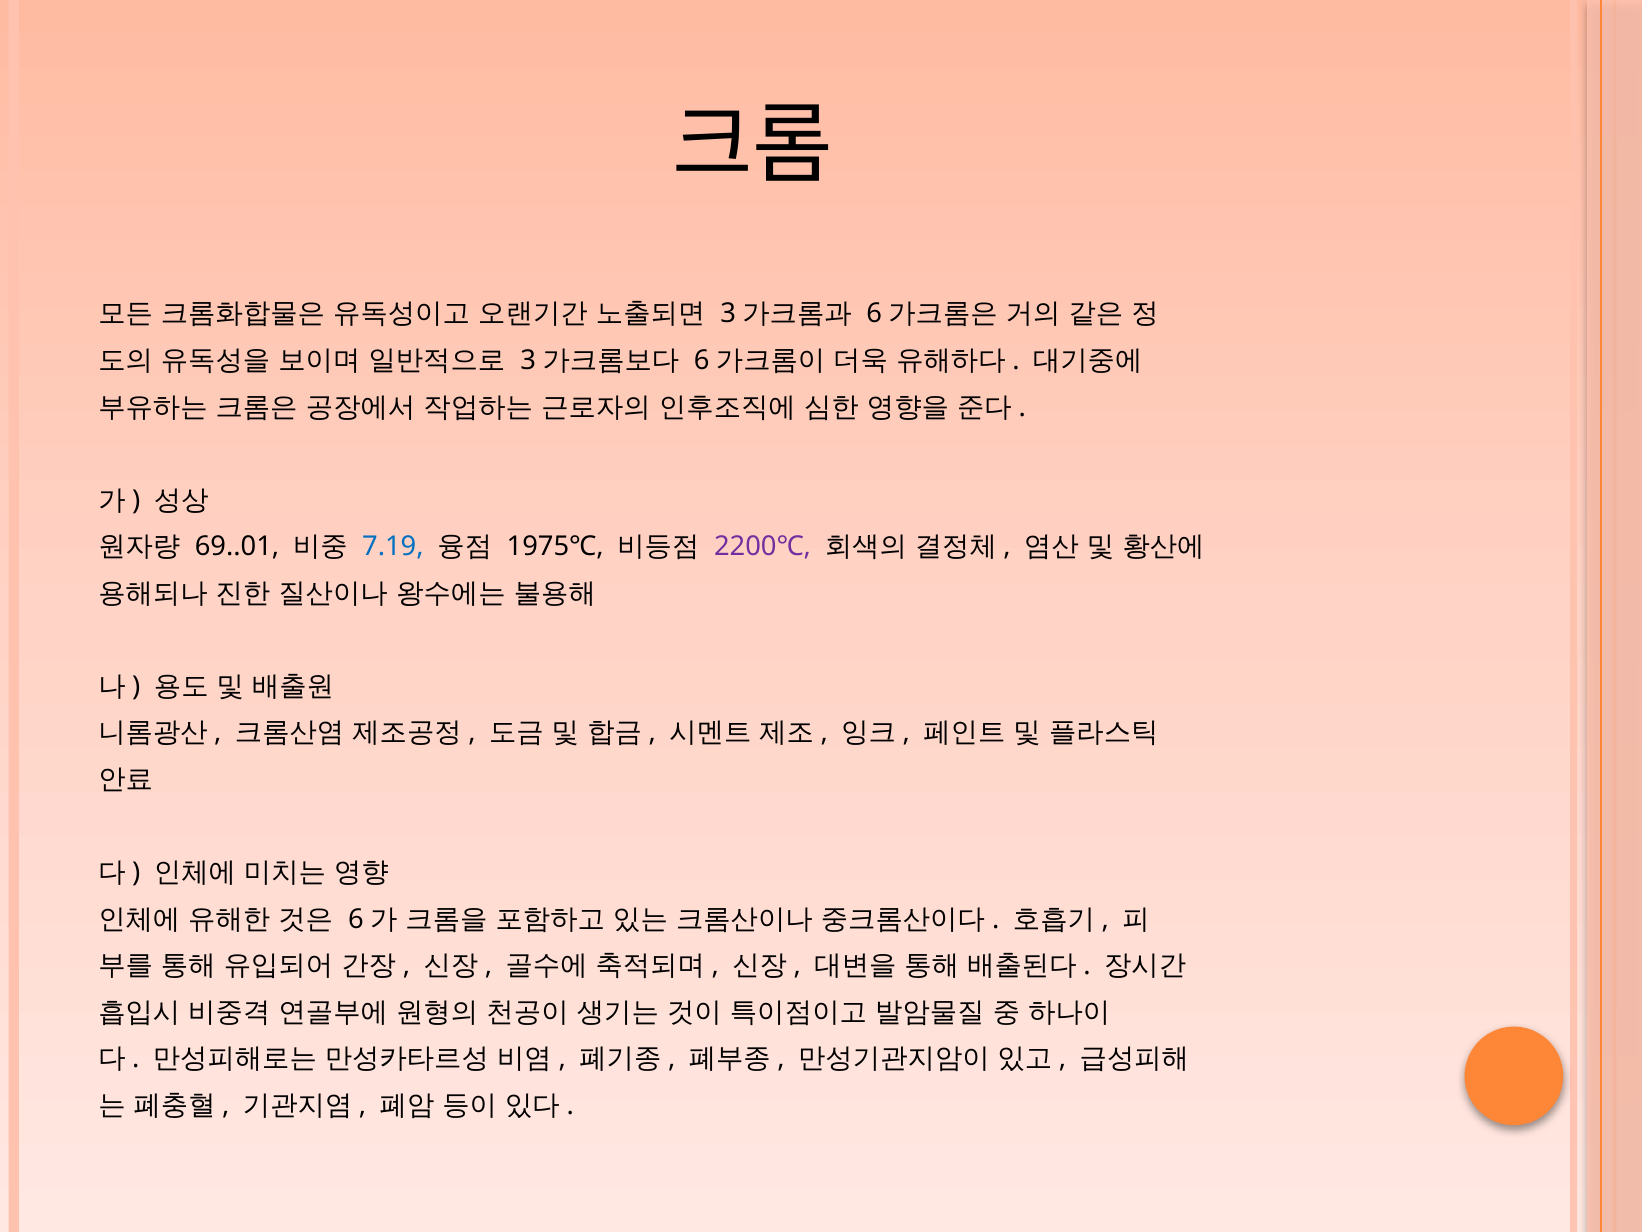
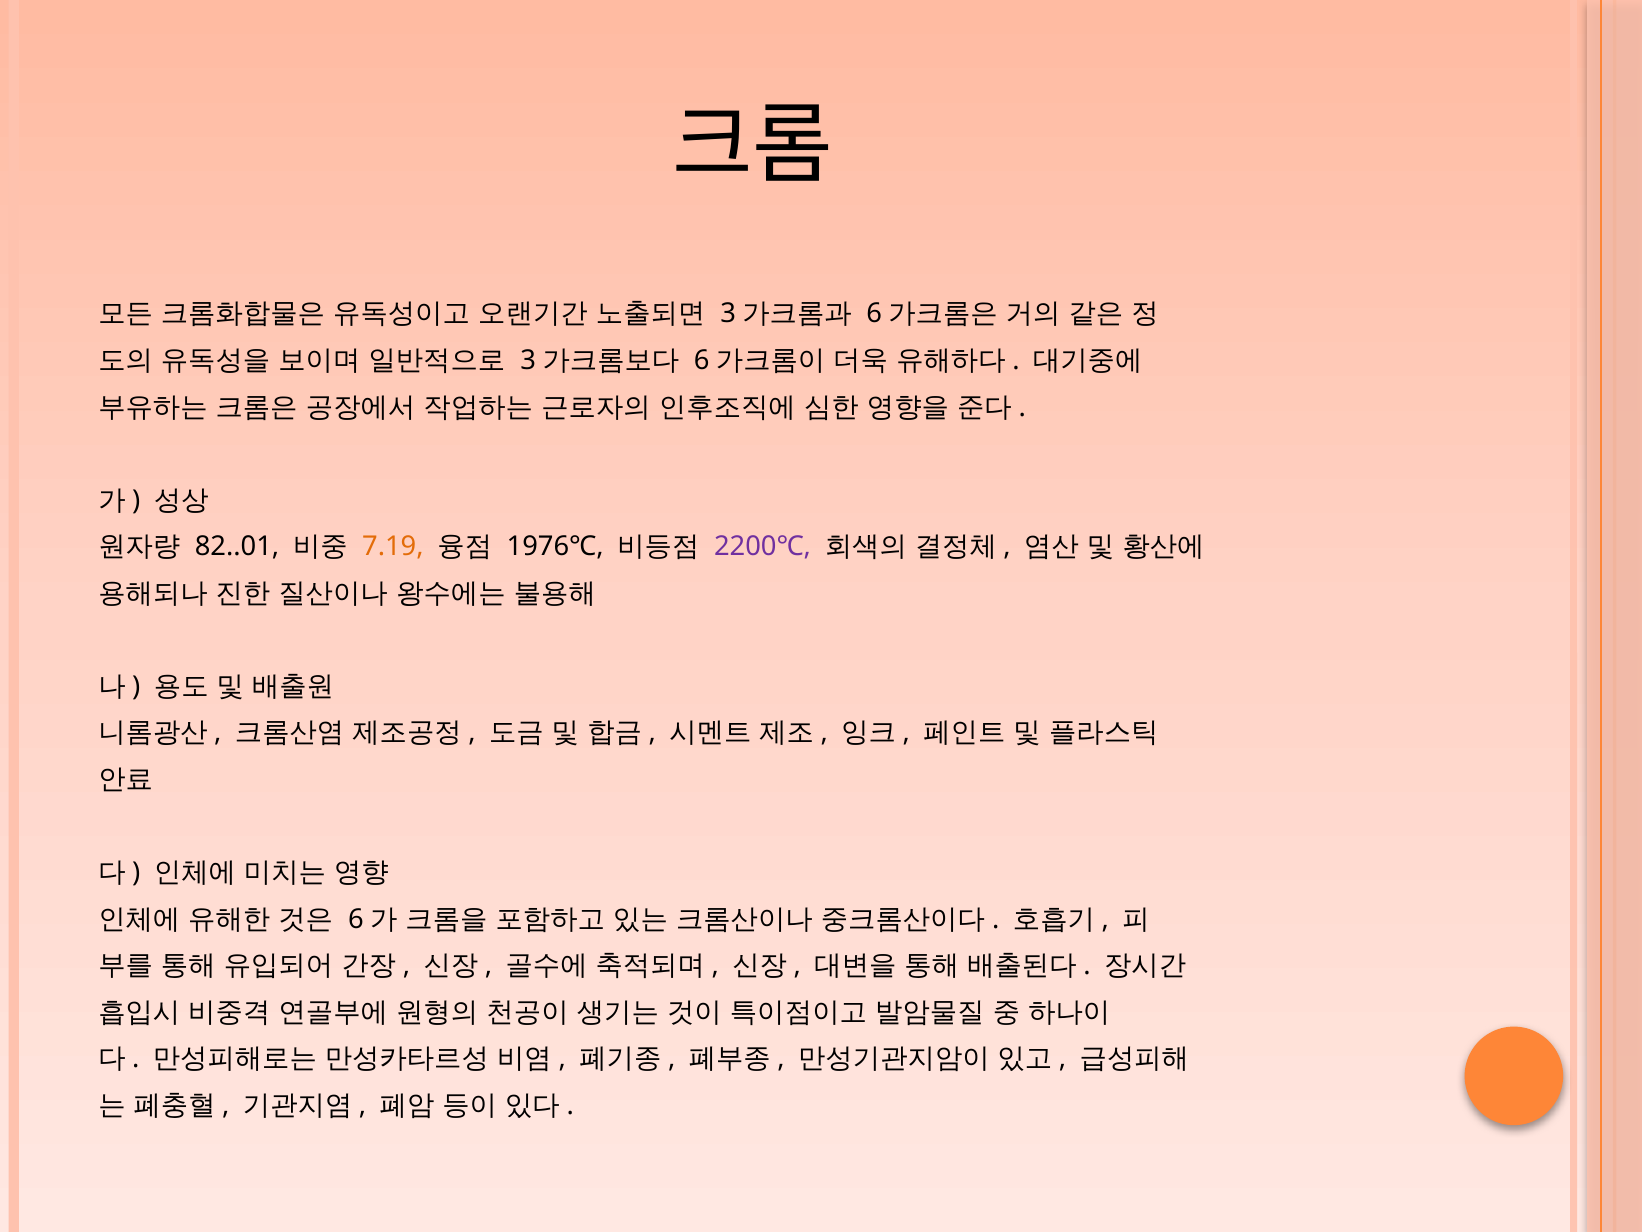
69..01: 69..01 -> 82..01 (237, 546)
7.19 colour: blue -> orange (393, 546)
1975℃: 1975℃ -> 1976℃ (555, 546)
